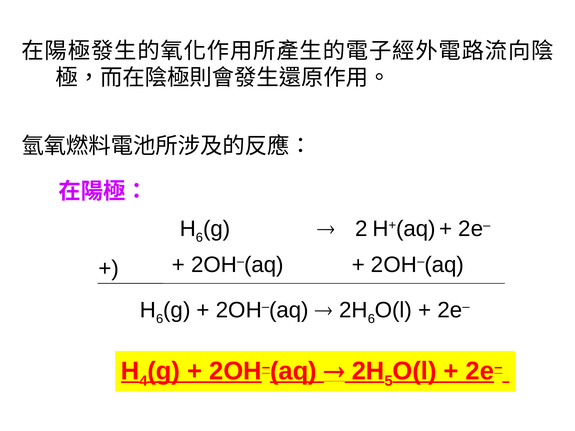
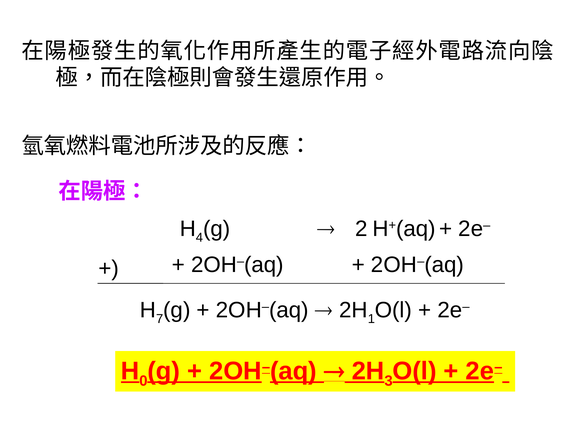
6: 6 -> 4 (199, 238)
6: 6 -> 7 (160, 319)
6: 6 -> 1 (371, 319)
4: 4 -> 0 (143, 381)
5: 5 -> 3 (389, 381)
